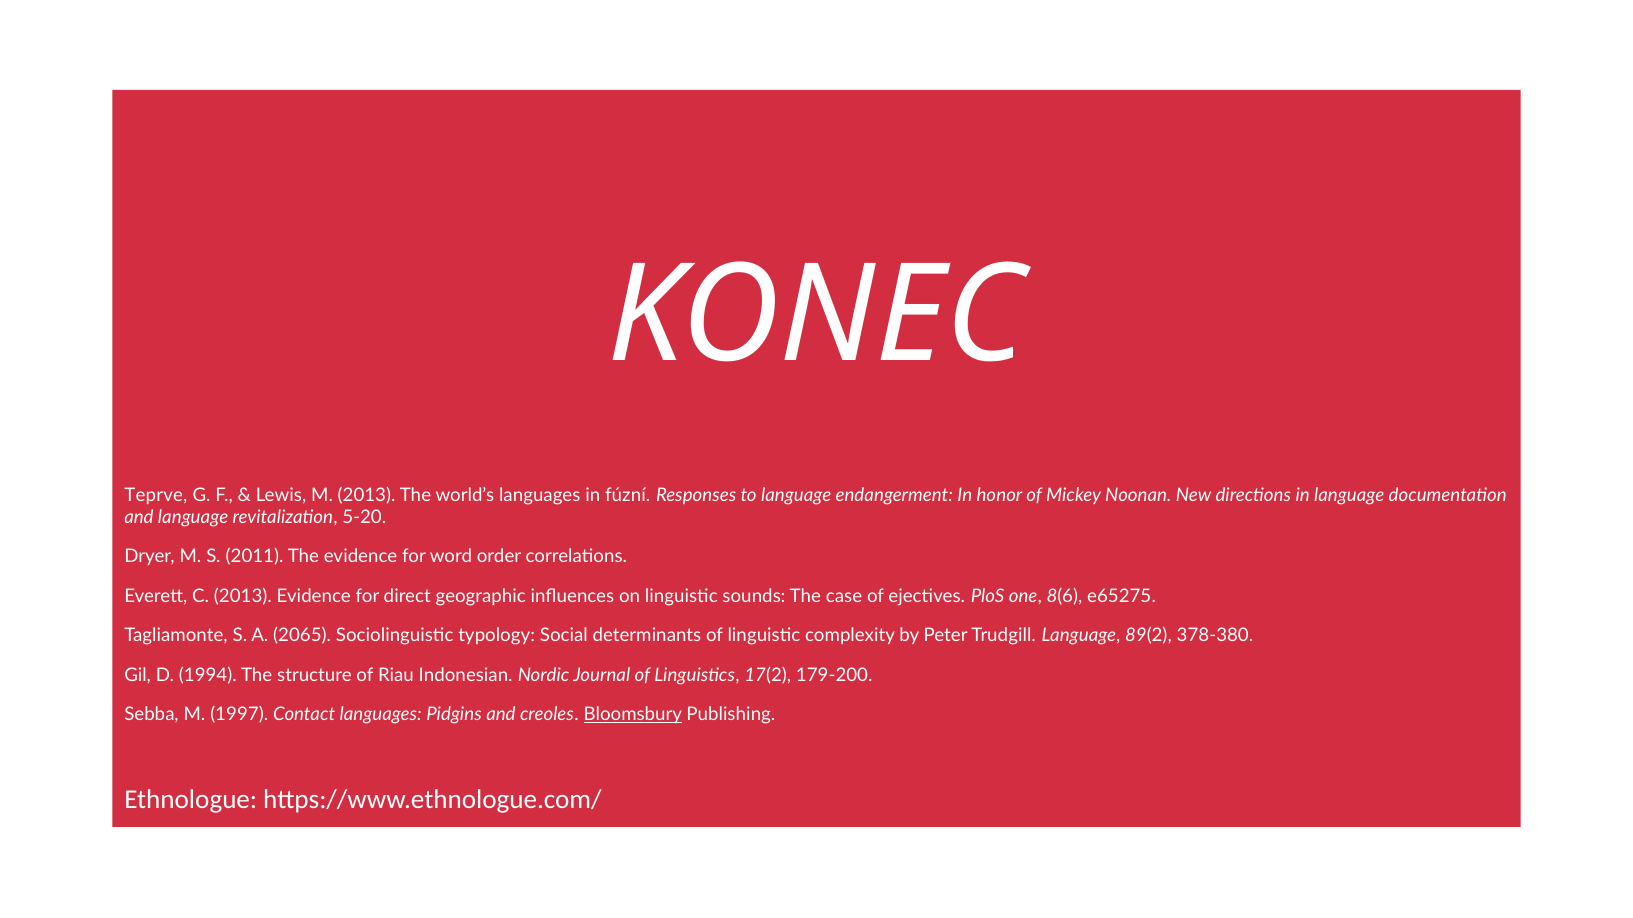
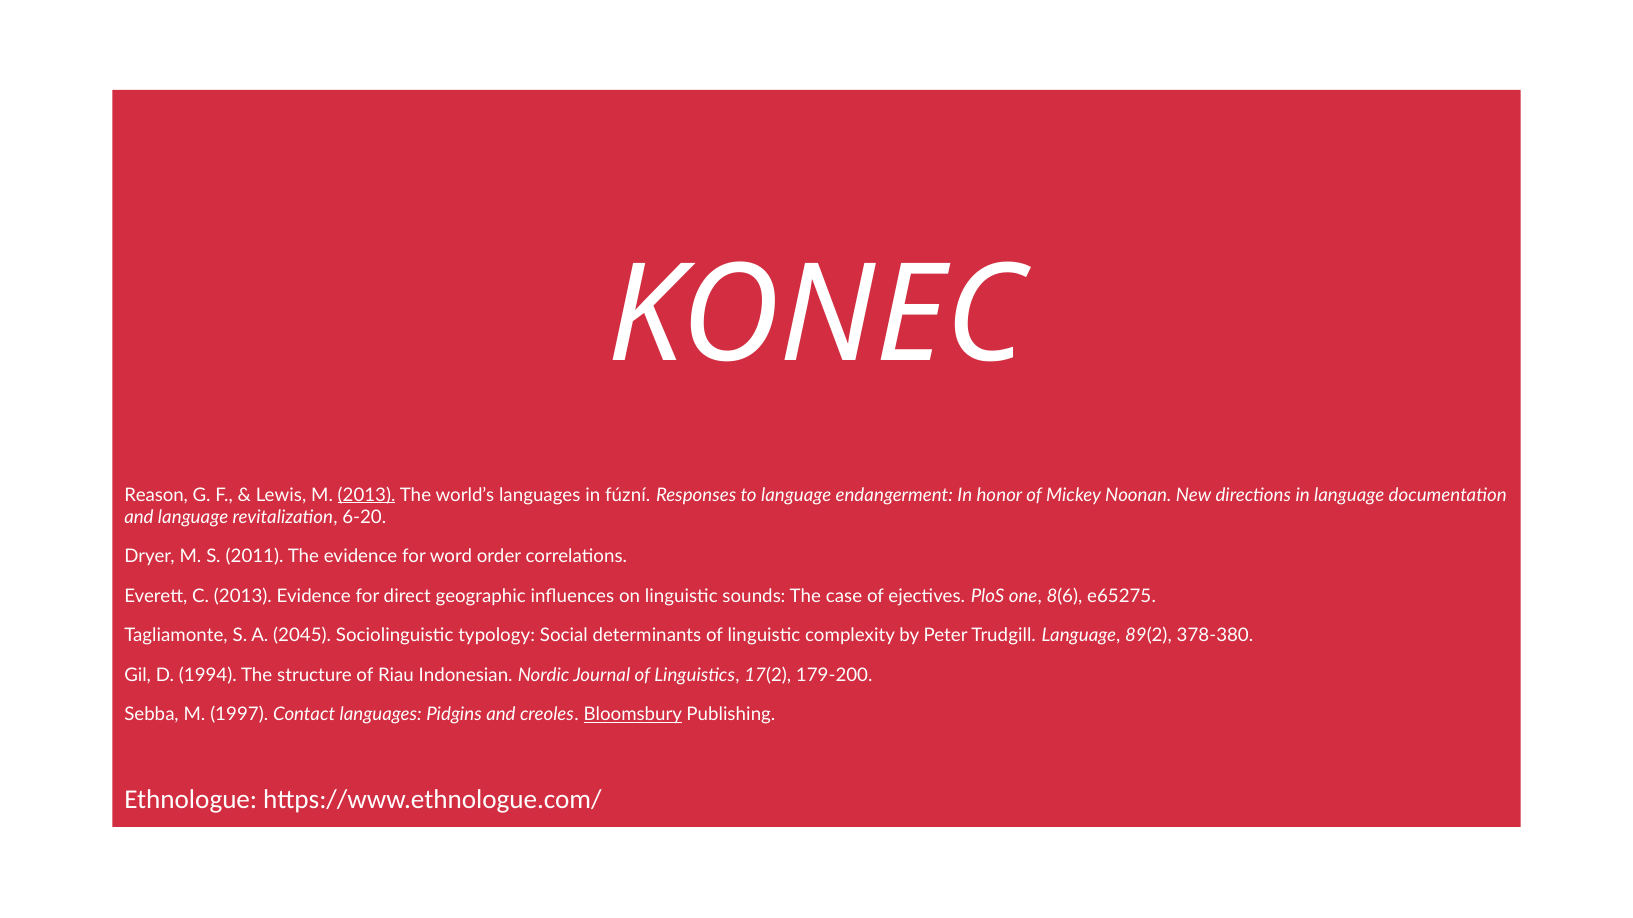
Teprve: Teprve -> Reason (156, 495)
2013 underline: none -> present (367, 495)
5-20: 5-20 -> 6-20 (364, 518)
2065: 2065 -> 2045 (302, 636)
